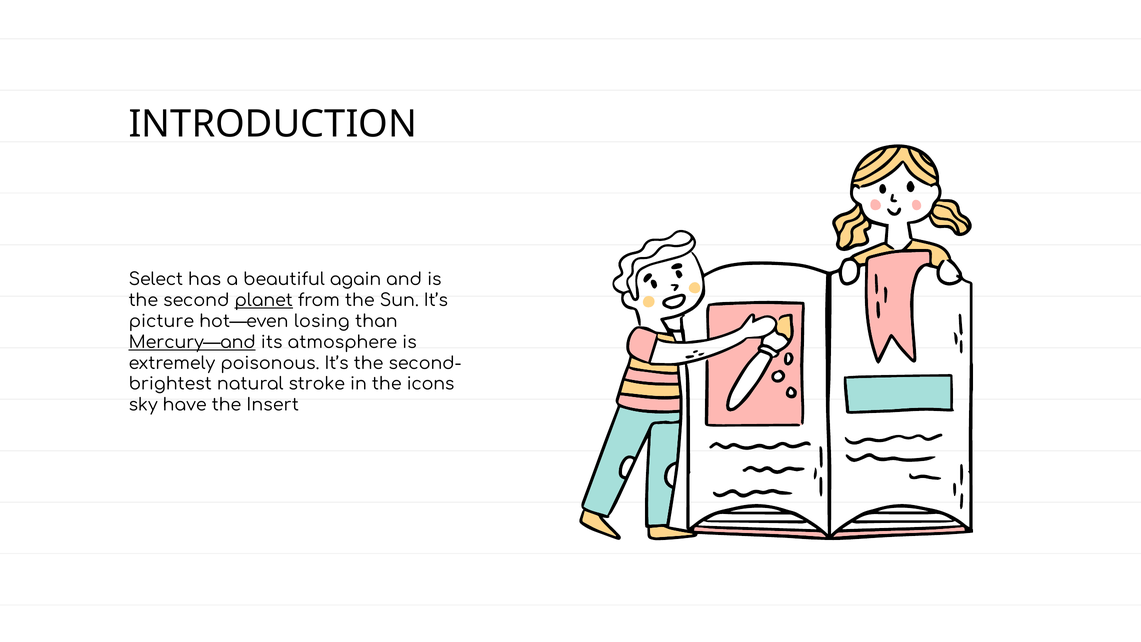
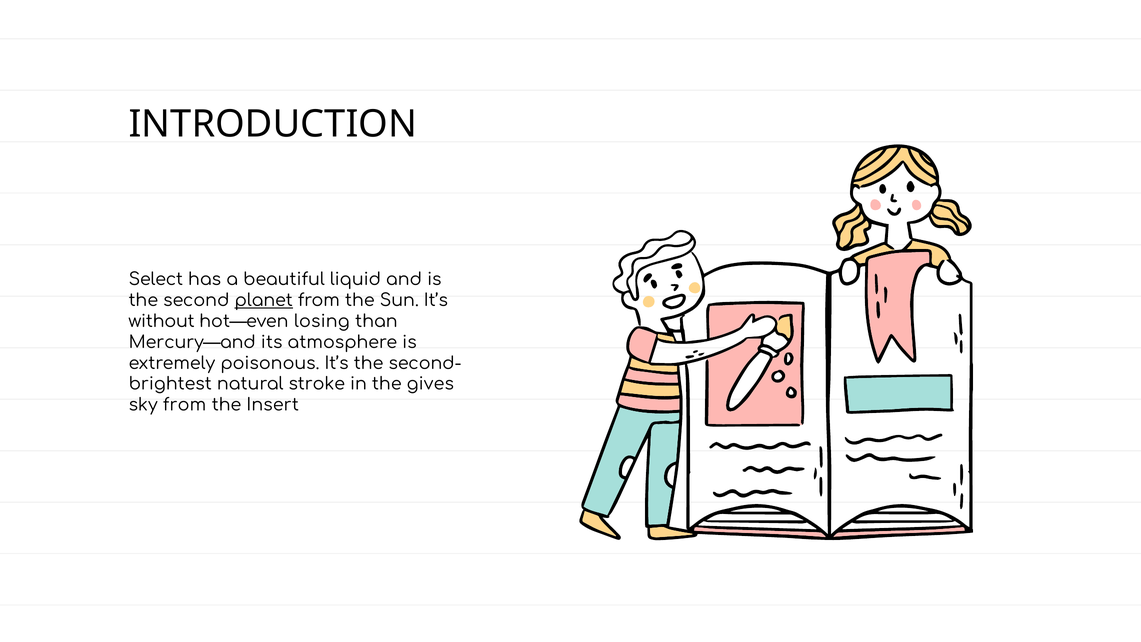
again: again -> liquid (355, 279)
picture: picture -> without (162, 321)
Mercury—and underline: present -> none (192, 342)
icons: icons -> gives (430, 384)
sky have: have -> from (185, 405)
